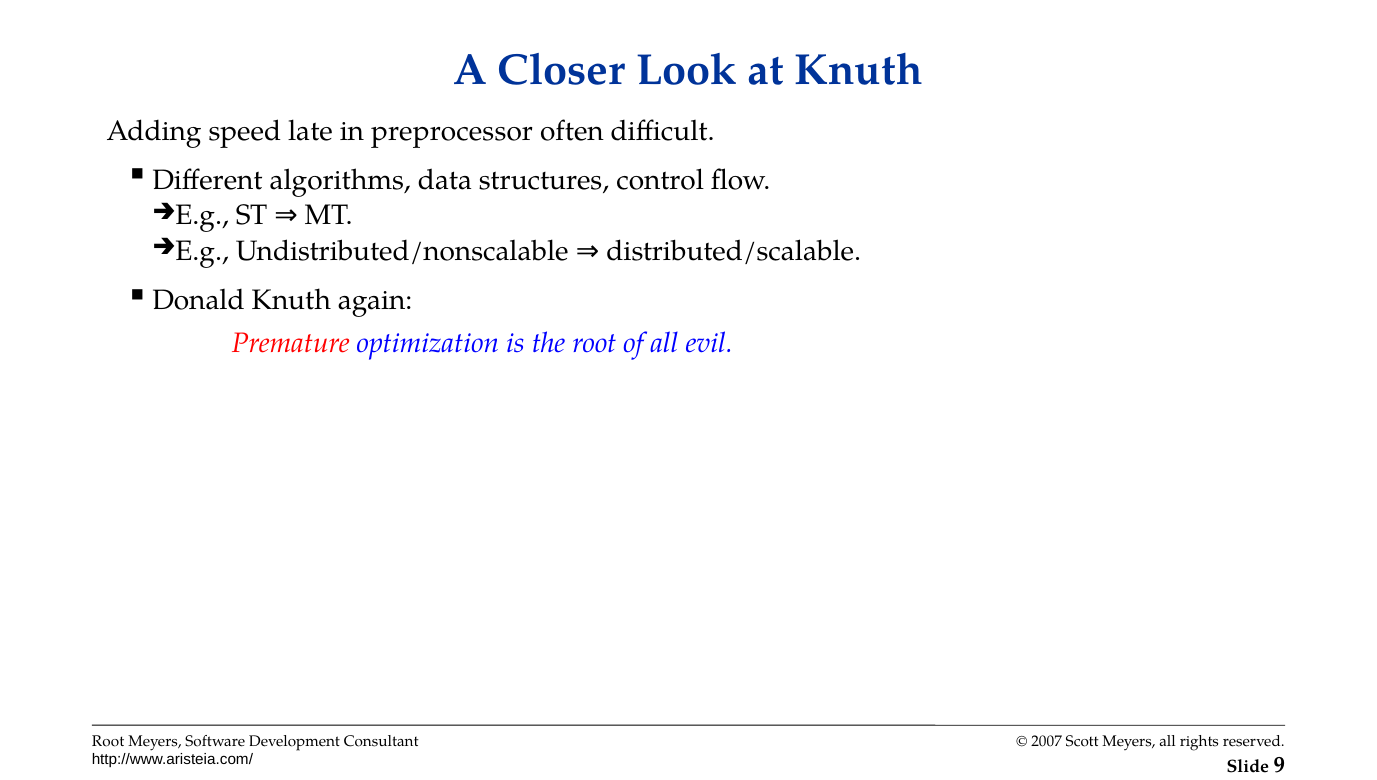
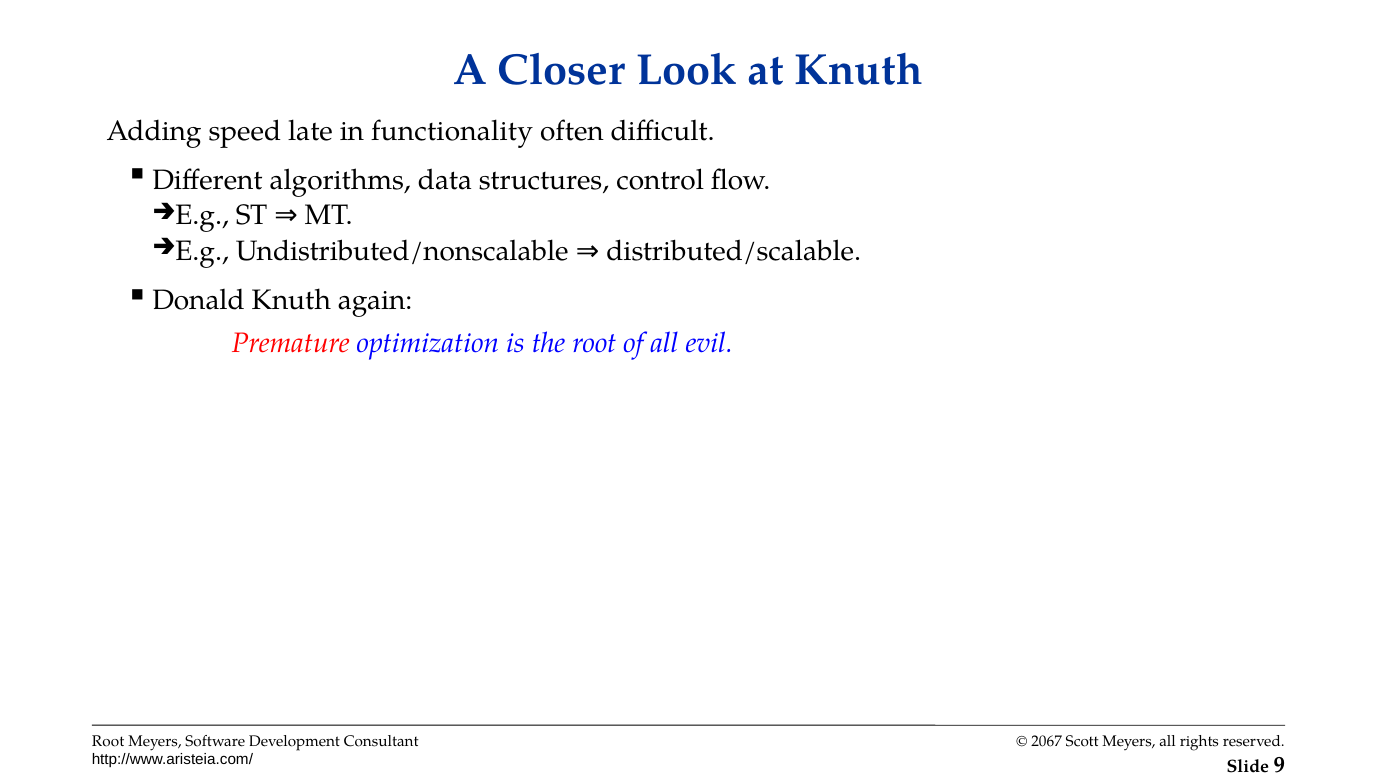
preprocessor: preprocessor -> functionality (452, 131)
2007: 2007 -> 2067 (1047, 742)
